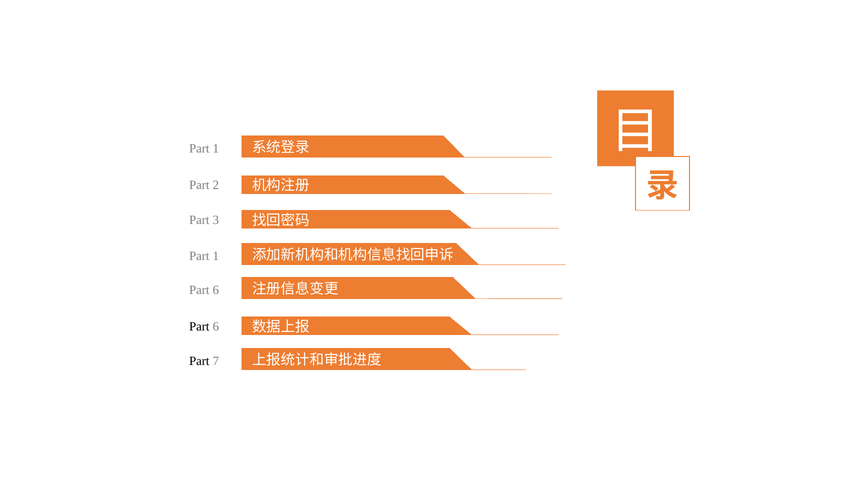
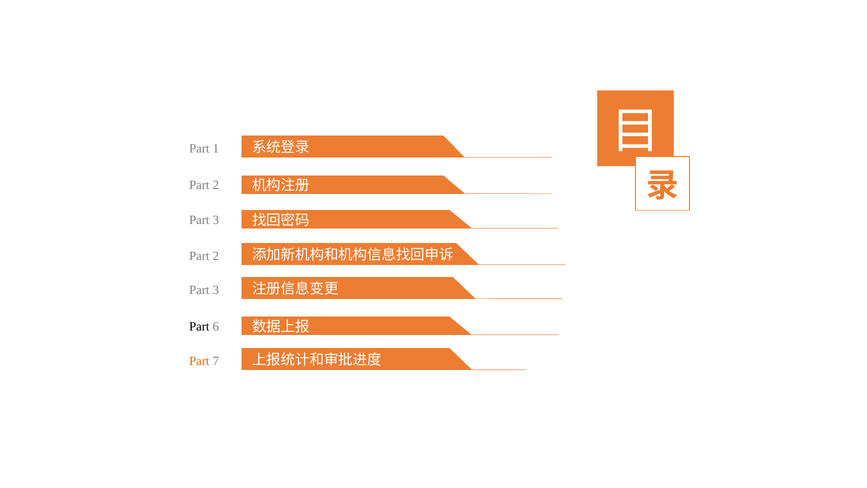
1: 1 -> 2 (216, 256)
6: 6 -> 3 (216, 290)
Part colour: black -> orange (199, 361)
